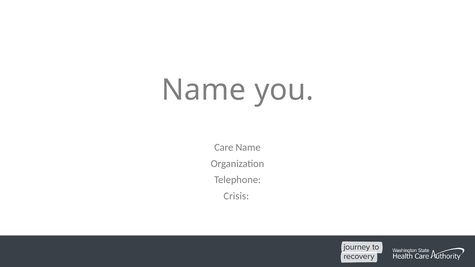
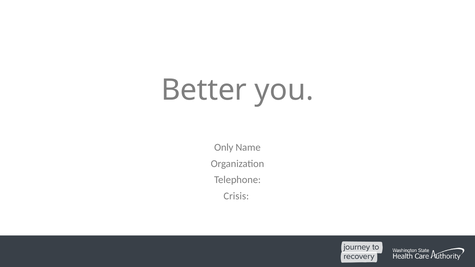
Name: Name -> Better (204, 90)
Care: Care -> Only (224, 148)
